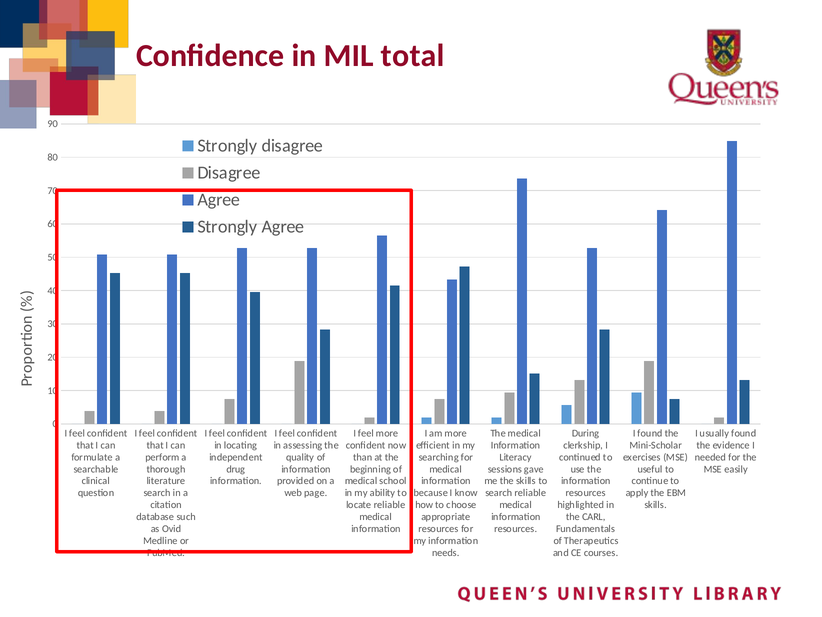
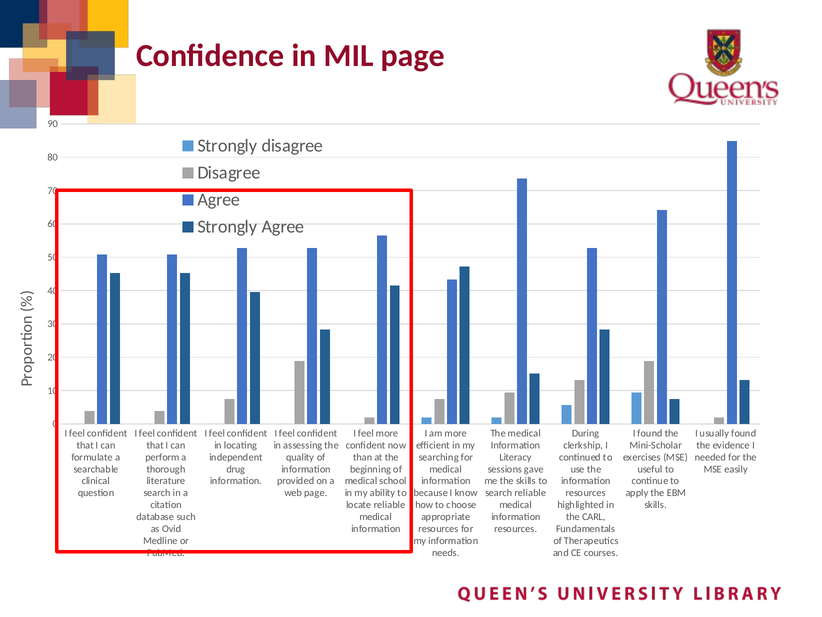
MIL total: total -> page (413, 56)
